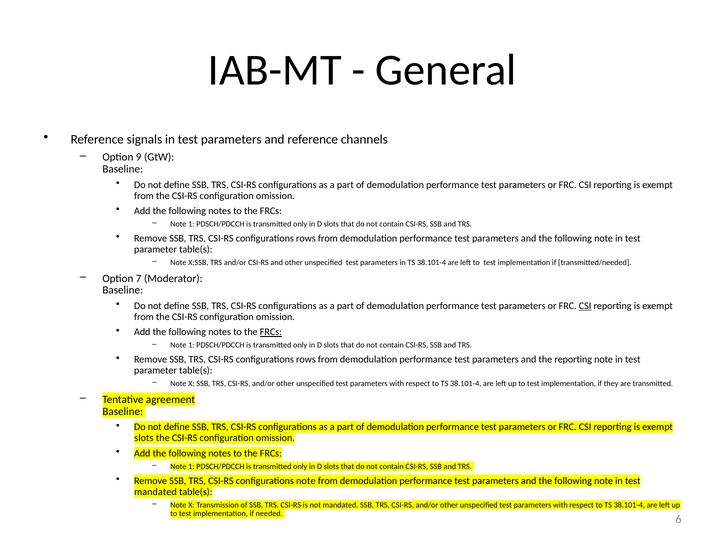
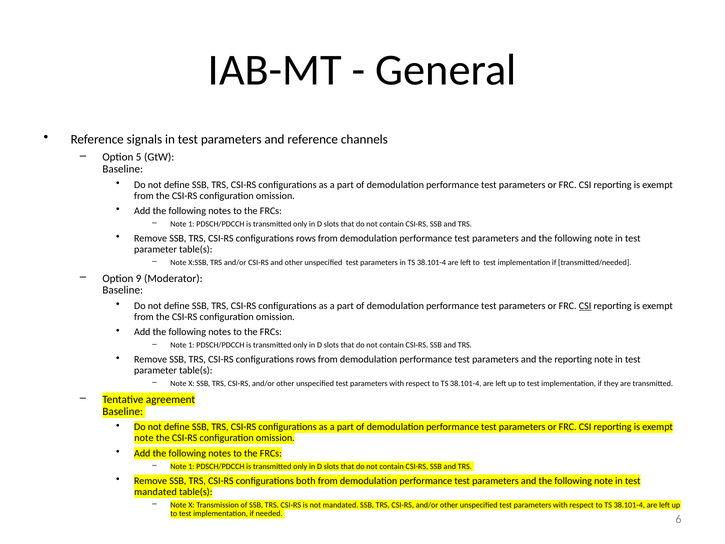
9: 9 -> 5 (139, 157)
7: 7 -> 9 (139, 278)
FRCs underline: present -> none (271, 332)
slots: slots -> note (144, 438)
configurations note: note -> both (306, 481)
